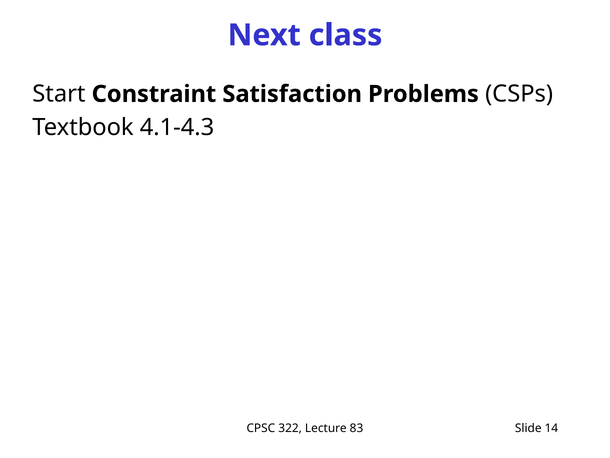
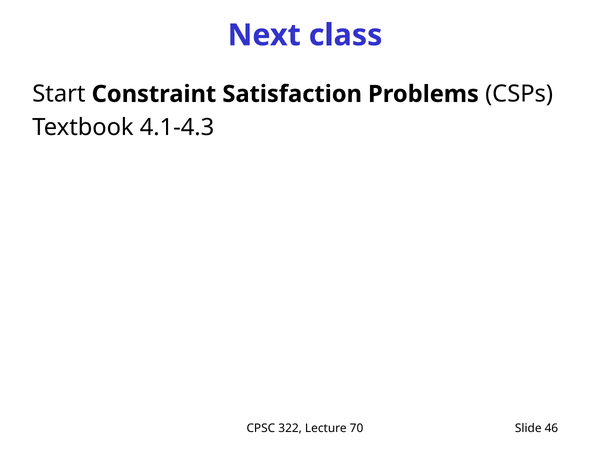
83: 83 -> 70 (357, 428)
14: 14 -> 46 (551, 428)
